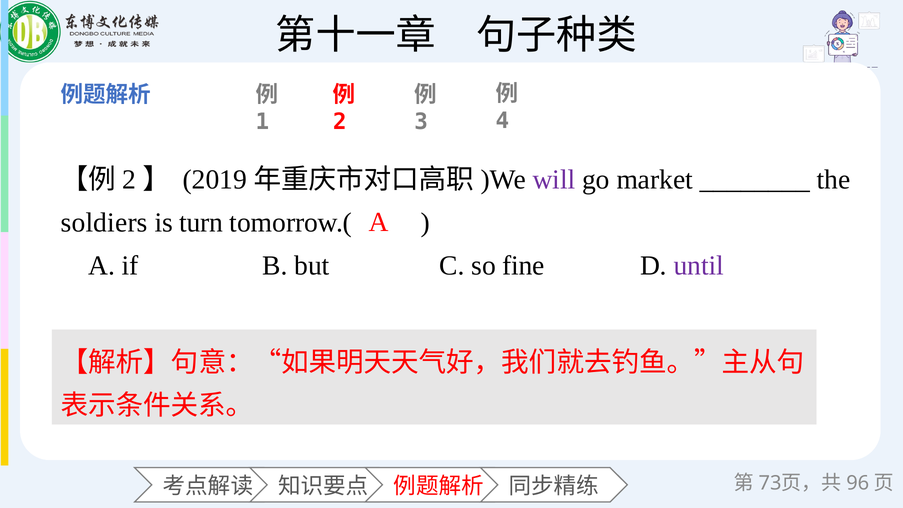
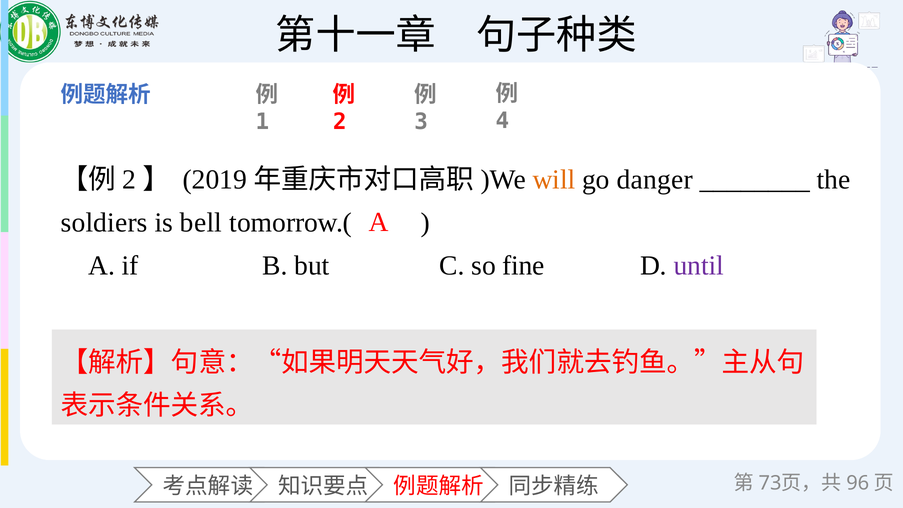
will colour: purple -> orange (554, 180)
market: market -> danger (655, 180)
turn: turn -> bell (201, 223)
